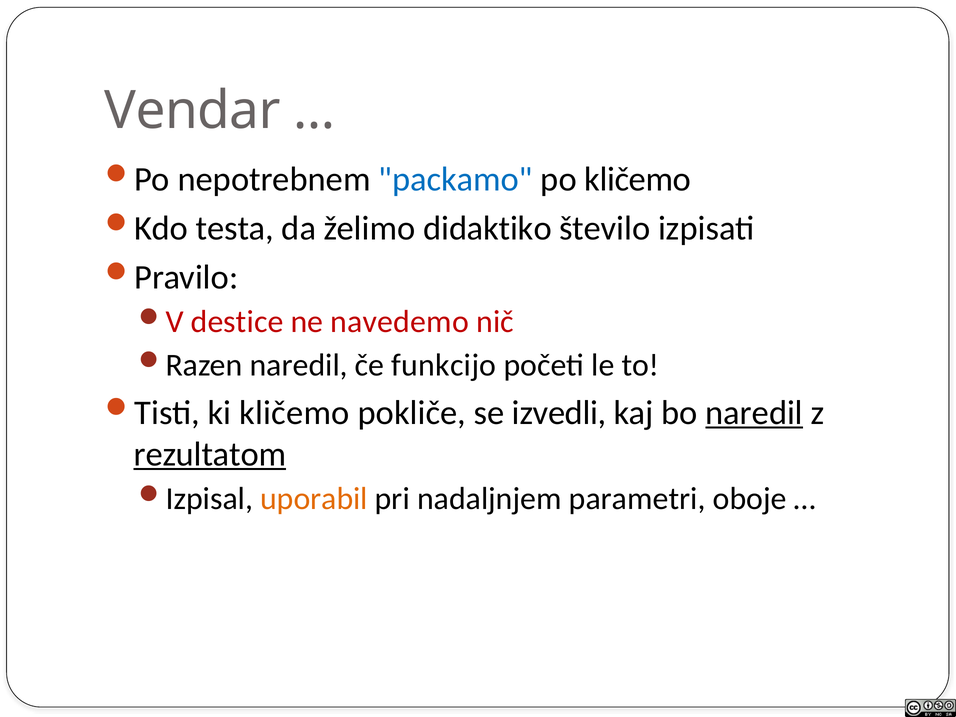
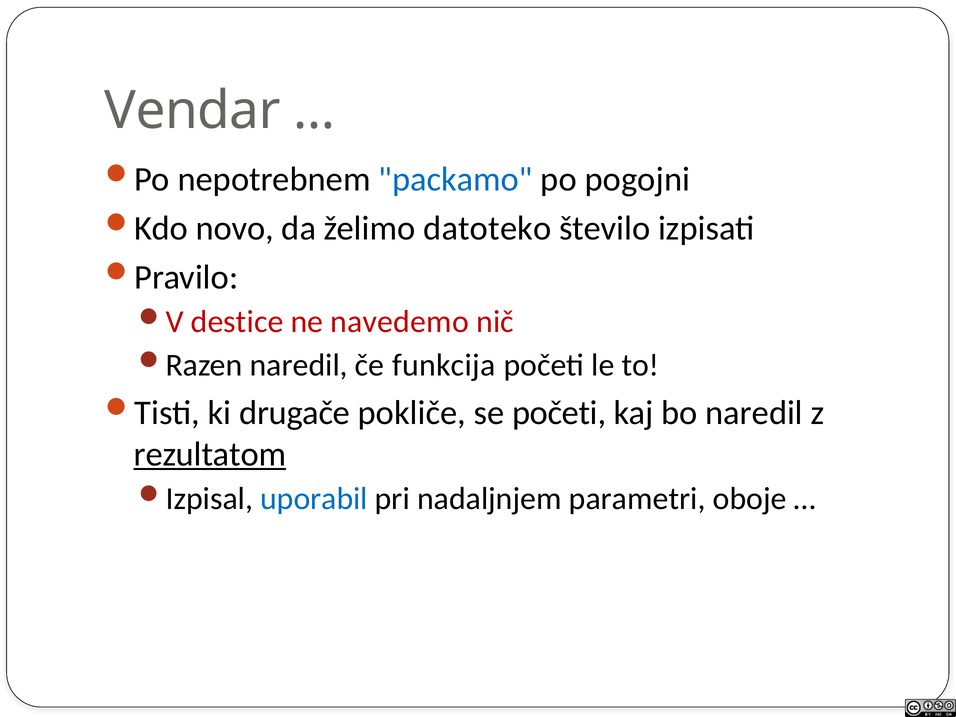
po kličemo: kličemo -> pogojni (637, 179)
testa: testa -> novo (235, 228)
didaktiko: didaktiko -> datoteko (487, 228)
funkcijo: funkcijo -> funkcija (444, 365)
ki kličemo: kličemo -> drugače (295, 413)
se izvedli: izvedli -> početi (559, 413)
naredil underline: present -> none (754, 413)
uporabil colour: orange -> blue (314, 499)
